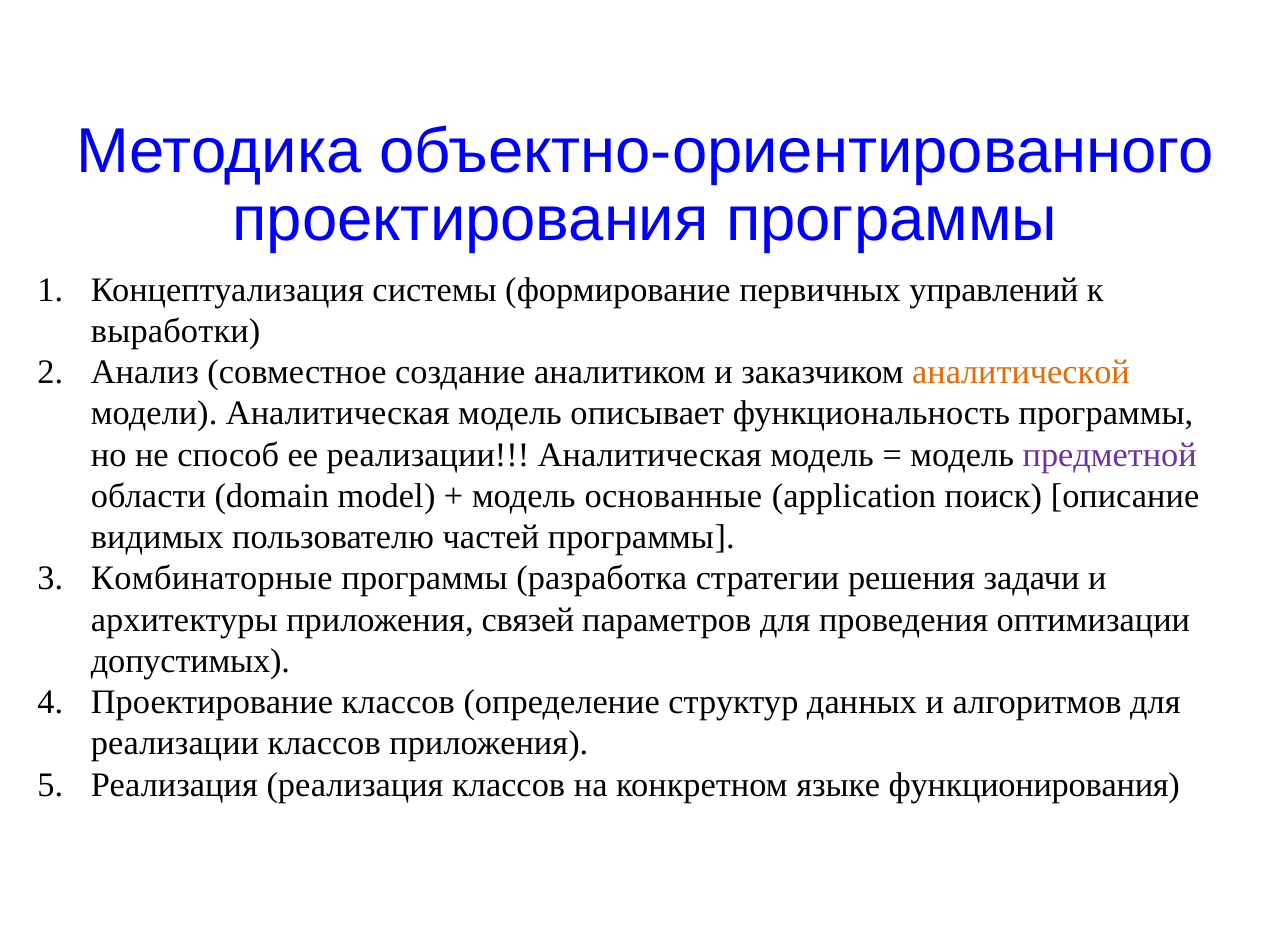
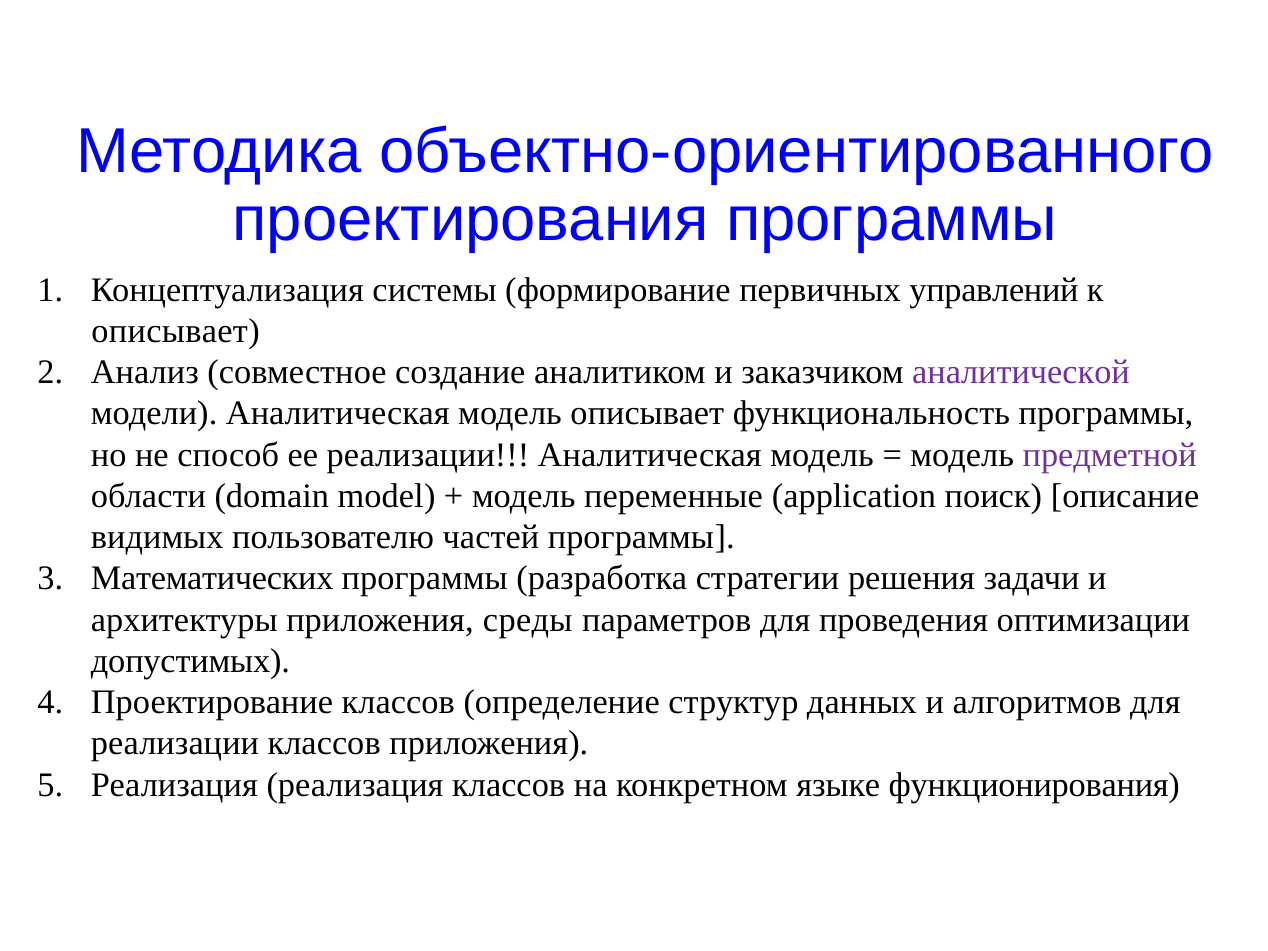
выработки: выработки -> описывает (176, 331)
аналитической colour: orange -> purple (1021, 372)
основанные: основанные -> переменные (673, 496)
Комбинаторные: Комбинаторные -> Математических (212, 579)
связей: связей -> среды (528, 620)
